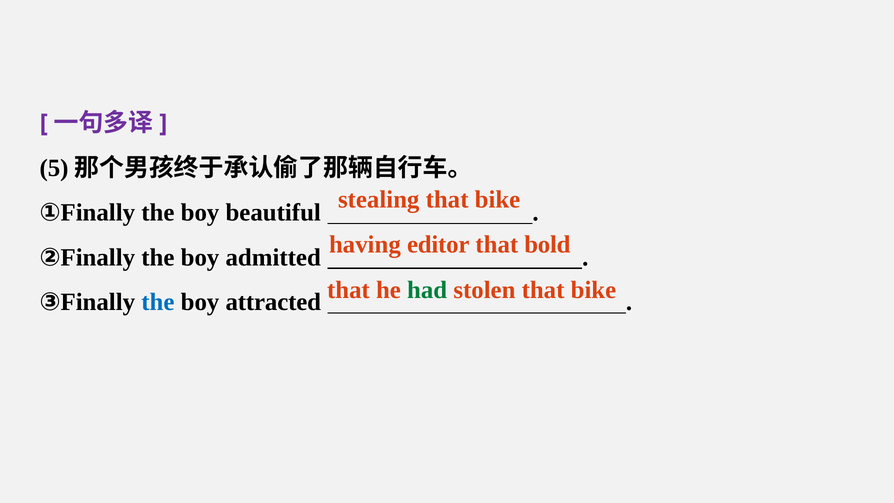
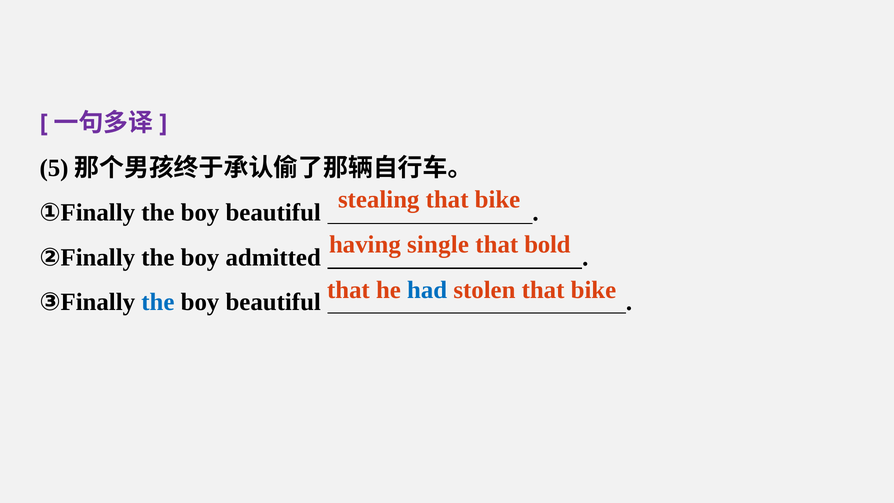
editor: editor -> single (438, 245)
had colour: green -> blue (427, 290)
attracted: attracted -> beautiful (273, 302)
